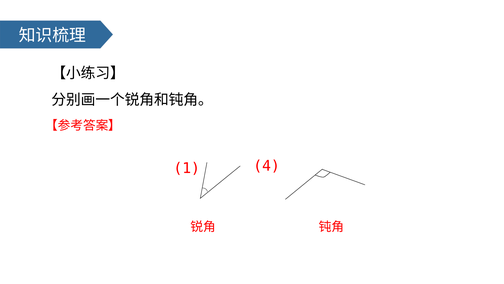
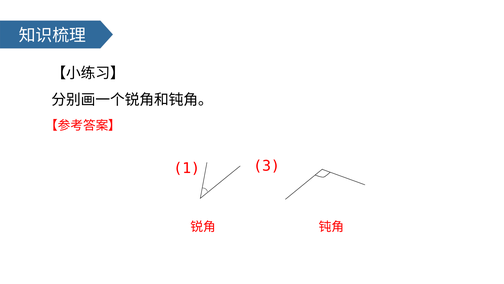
4: 4 -> 3 (267, 166)
